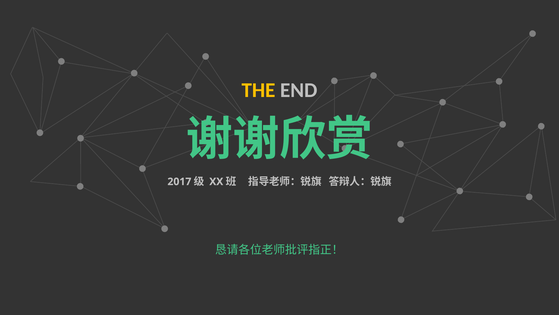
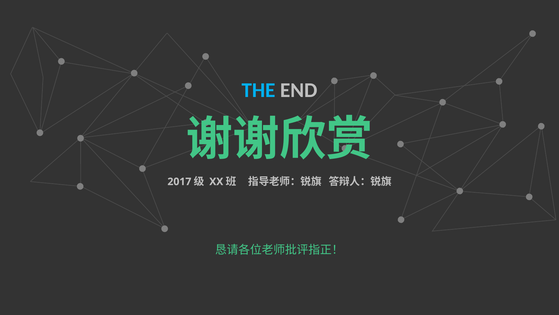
THE colour: yellow -> light blue (258, 90)
